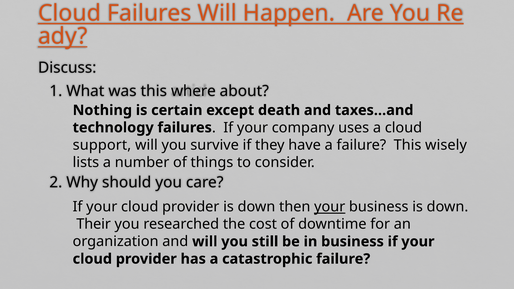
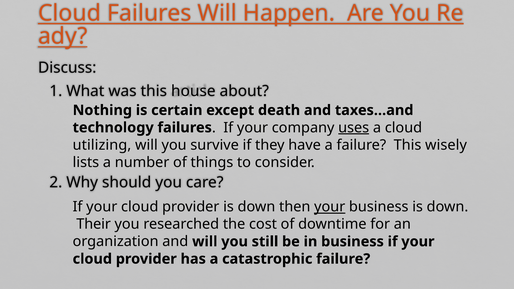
where: where -> house (193, 91)
uses underline: none -> present (354, 128)
support: support -> utilizing (102, 145)
